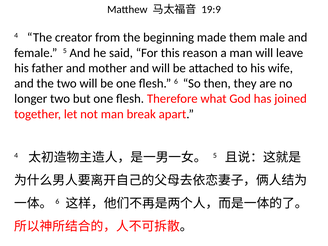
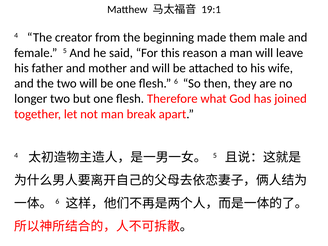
19:9: 19:9 -> 19:1 (211, 9)
